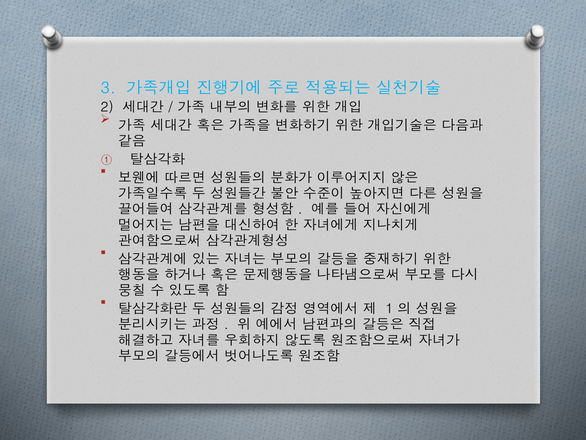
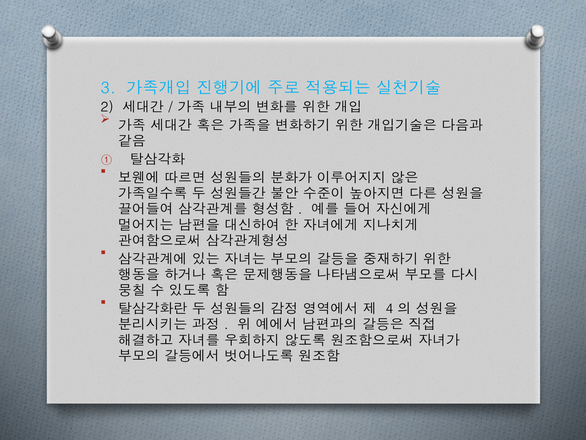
1: 1 -> 4 (389, 309)
